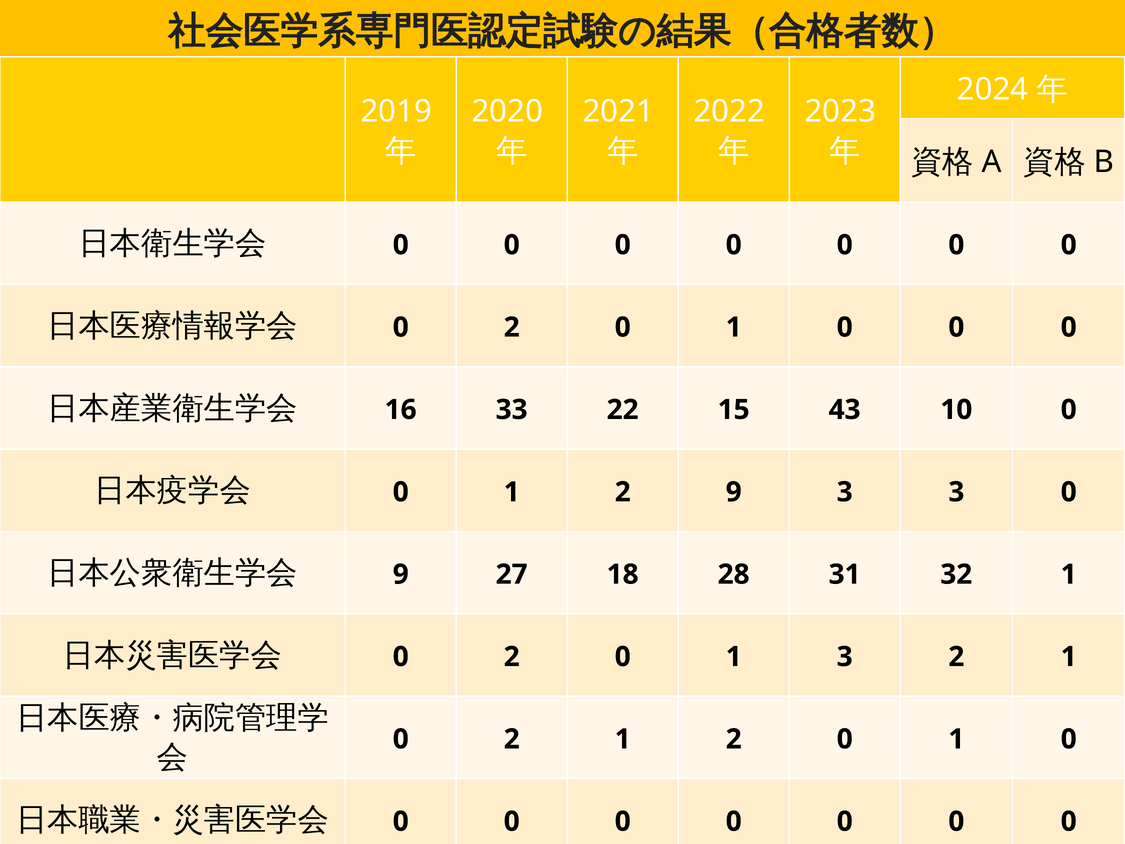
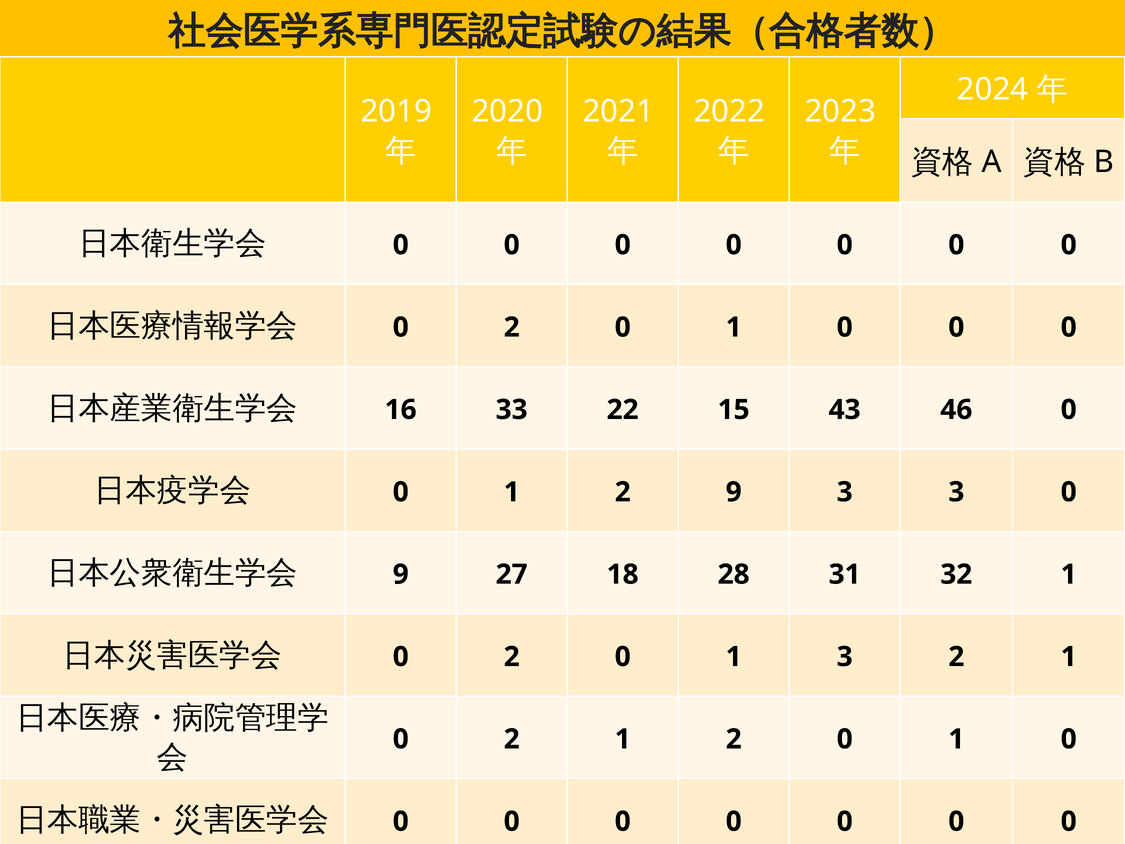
10: 10 -> 46 (956, 410)
